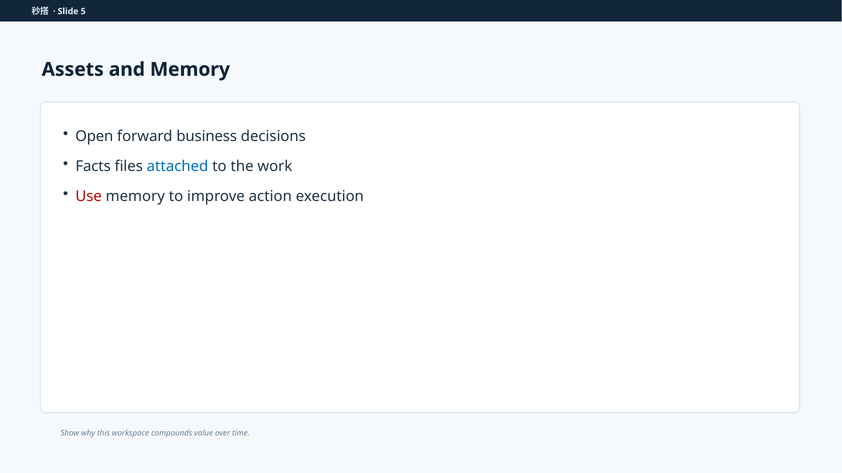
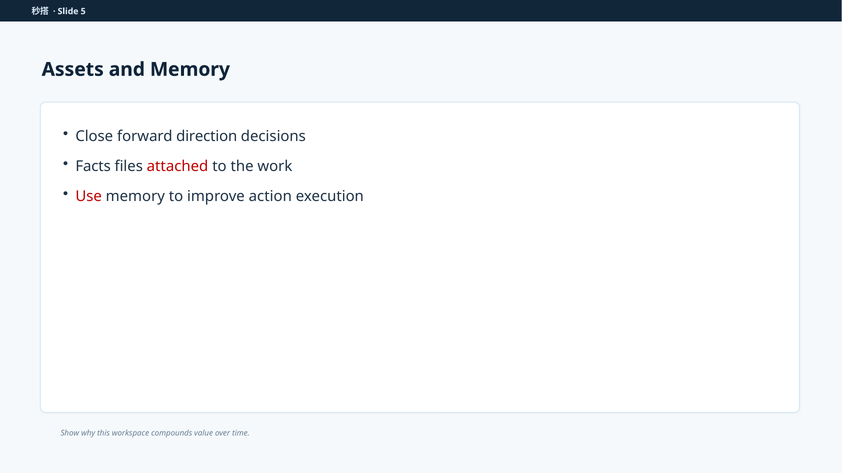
Open: Open -> Close (94, 136)
business: business -> direction (207, 136)
attached colour: blue -> red (177, 166)
